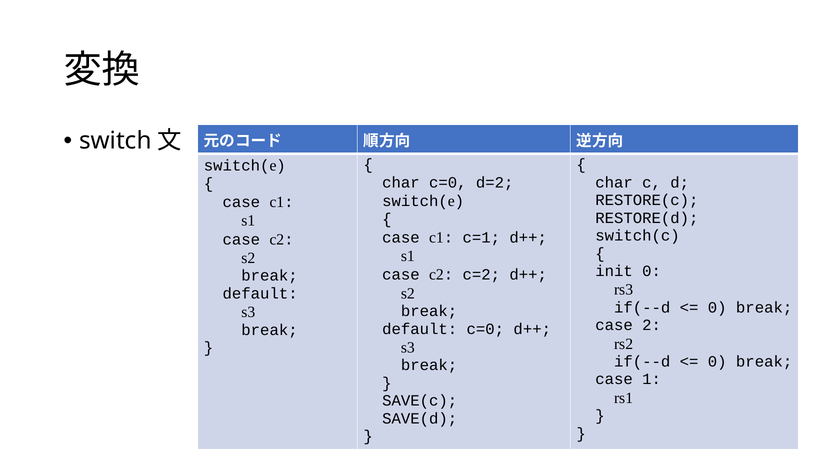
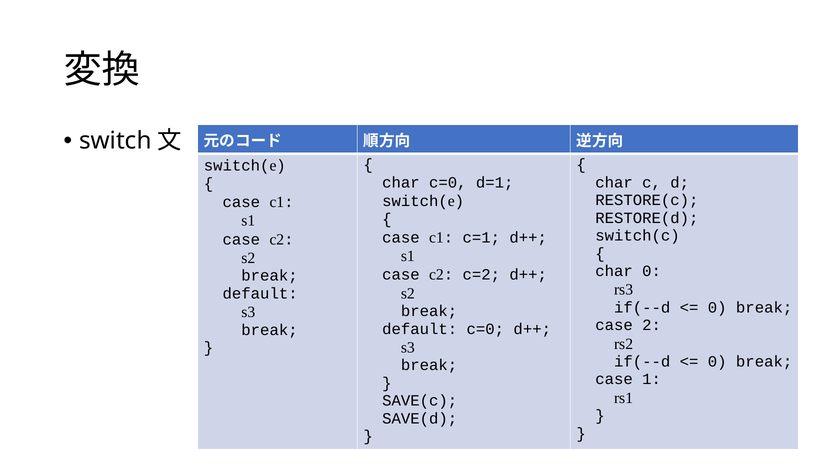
d=2: d=2 -> d=1 (495, 183)
init: init -> char (614, 271)
